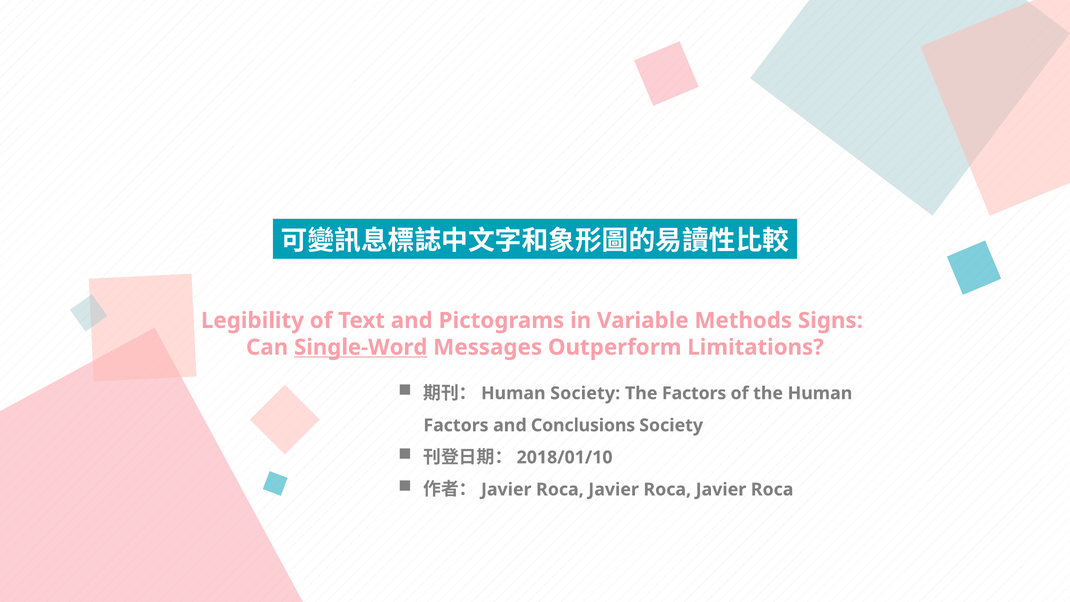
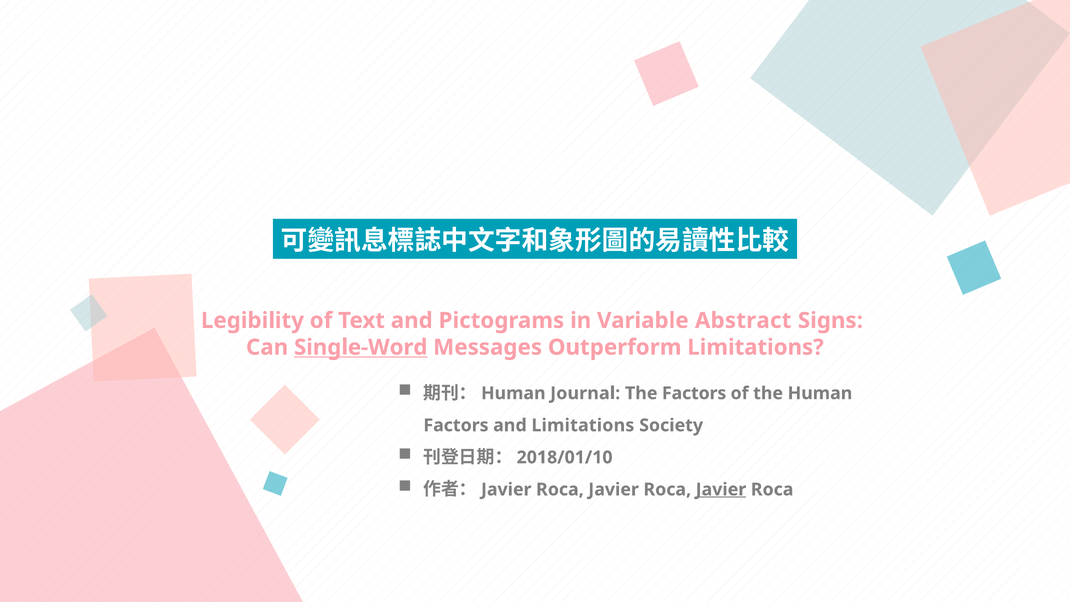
Methods: Methods -> Abstract (743, 320)
Human Society: Society -> Journal (585, 393)
and Conclusions: Conclusions -> Limitations (583, 425)
Javier underline: none -> present (721, 489)
